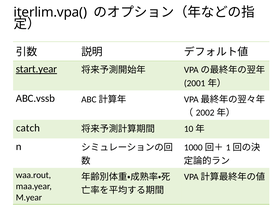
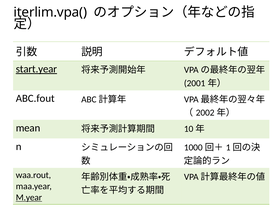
ABC.vssb: ABC.vssb -> ABC.fout (35, 98)
catch: catch -> mean (28, 128)
M.year underline: none -> present (29, 197)
